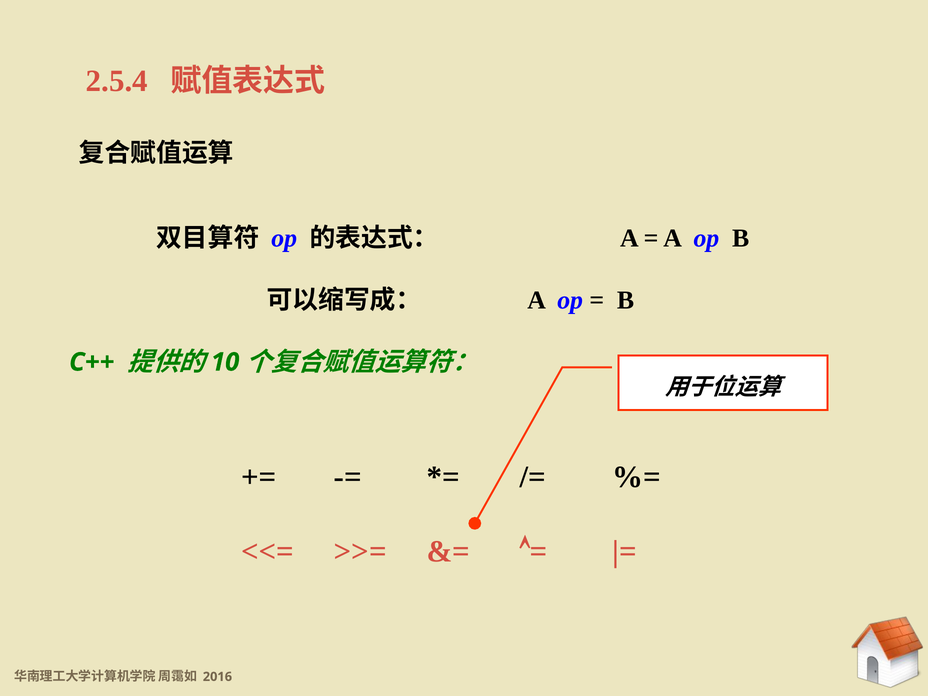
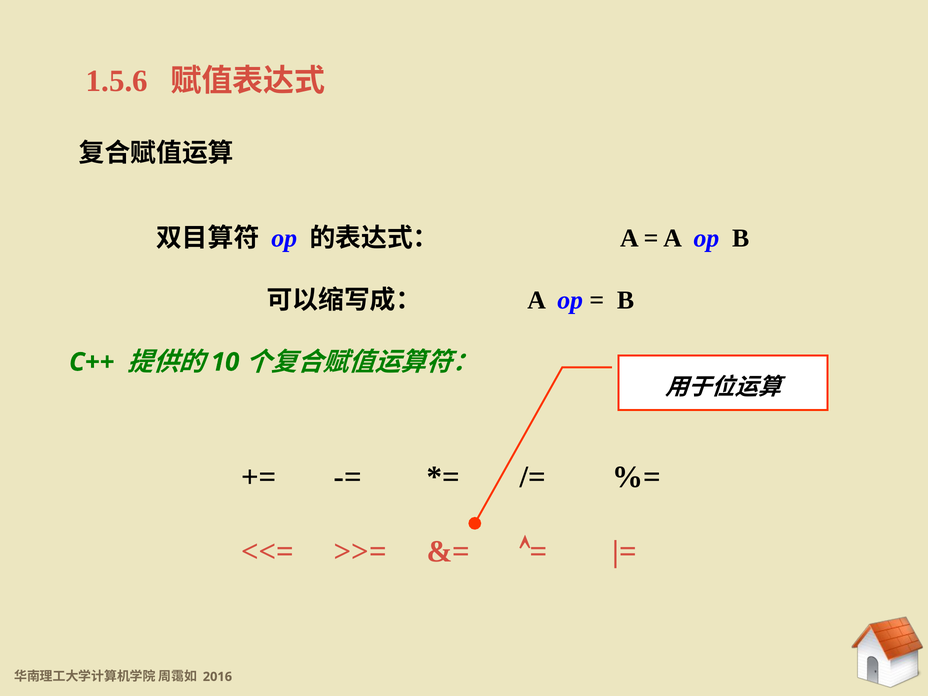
2.5.4: 2.5.4 -> 1.5.6 (117, 81)
